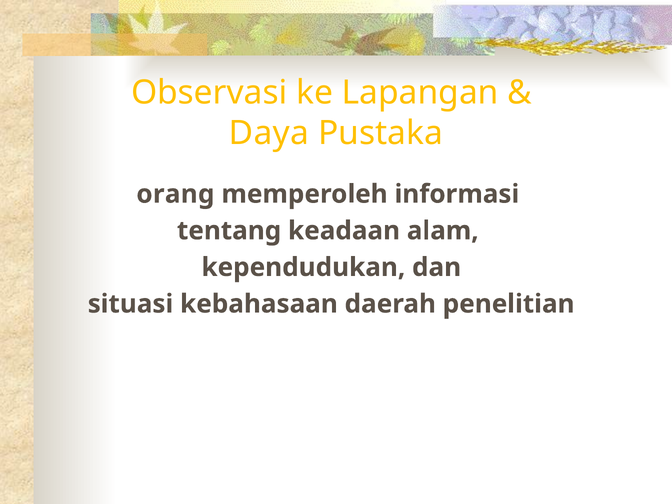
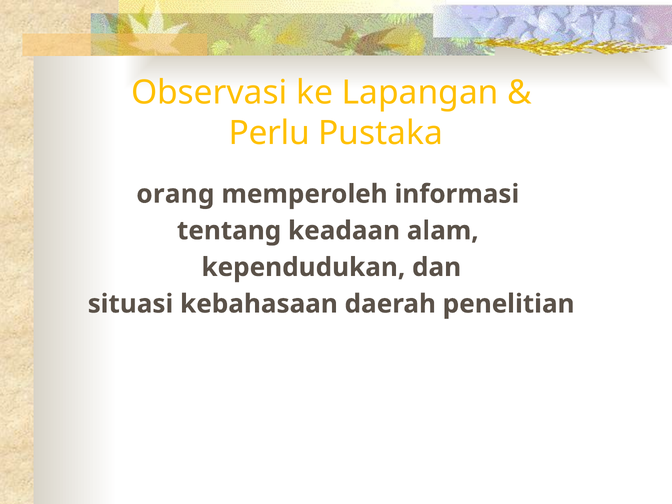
Daya: Daya -> Perlu (269, 133)
